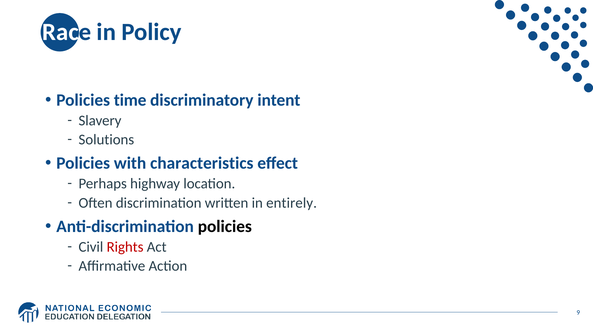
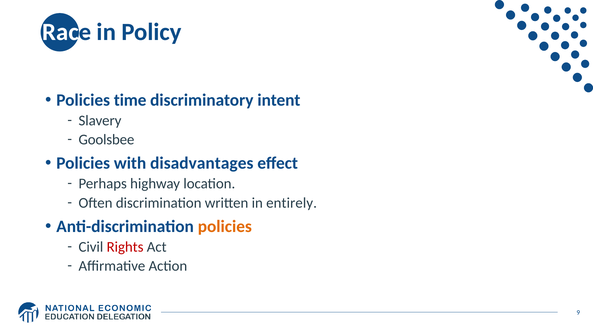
Solutions: Solutions -> Goolsbee (106, 140)
characteristics: characteristics -> disadvantages (202, 163)
policies colour: black -> orange (225, 226)
